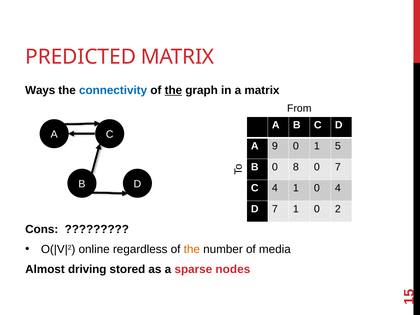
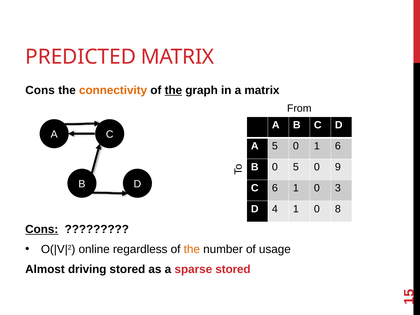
Ways: Ways -> Cons (40, 90)
connectivity colour: blue -> orange (113, 90)
A 9: 9 -> 5 (275, 146)
0 1 5: 5 -> 6 (338, 146)
0 8: 8 -> 5 (296, 167)
0 7: 7 -> 9 (338, 167)
C 4: 4 -> 6 (275, 188)
0 4: 4 -> 3 (338, 188)
D 7: 7 -> 4 (275, 209)
2: 2 -> 8 (338, 209)
Cons underline: none -> present (42, 229)
media: media -> usage (275, 249)
sparse nodes: nodes -> stored (233, 269)
